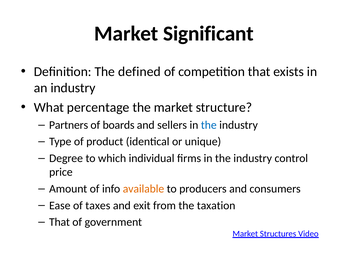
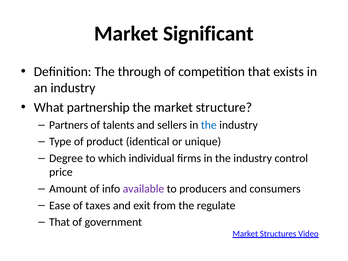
defined: defined -> through (140, 72)
percentage: percentage -> partnership (98, 107)
boards: boards -> talents (119, 125)
available colour: orange -> purple (143, 189)
taxation: taxation -> regulate (216, 205)
